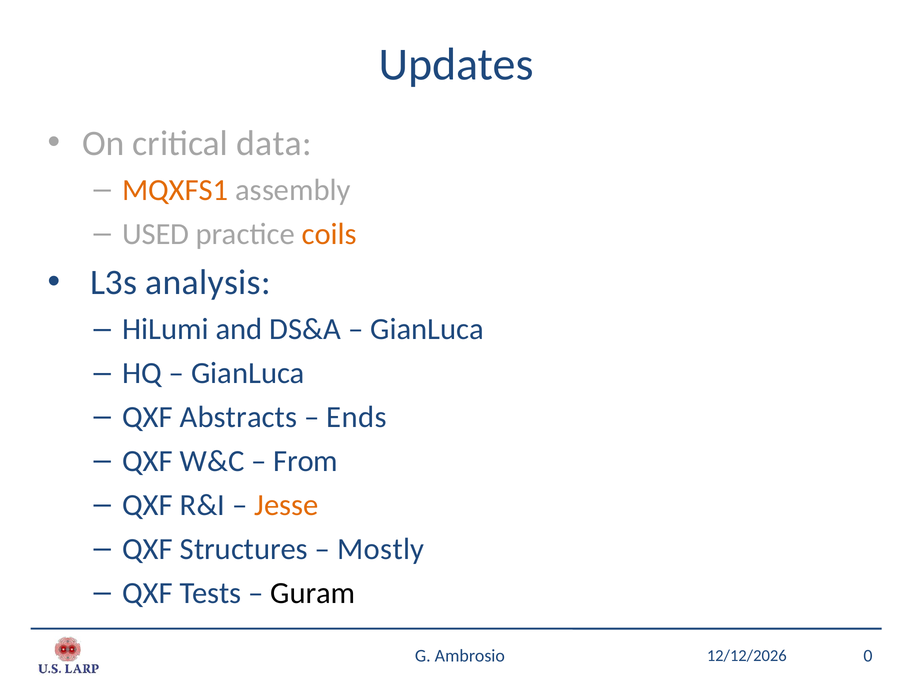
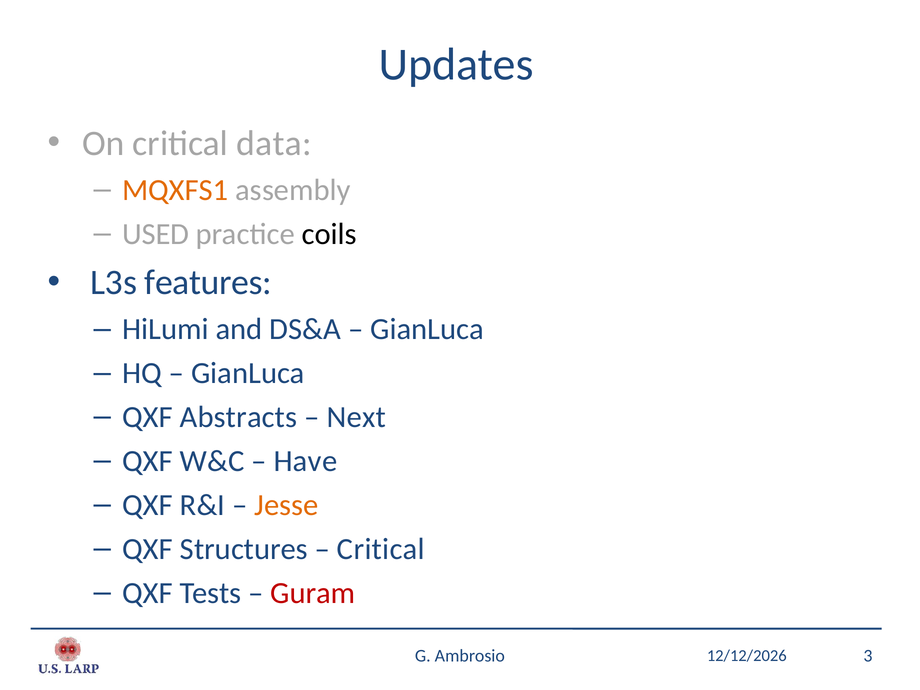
coils colour: orange -> black (329, 234)
analysis: analysis -> features (208, 283)
Ends: Ends -> Next (356, 417)
From: From -> Have (305, 461)
Mostly: Mostly -> Critical (381, 549)
Guram colour: black -> red (313, 593)
0: 0 -> 3 (868, 656)
